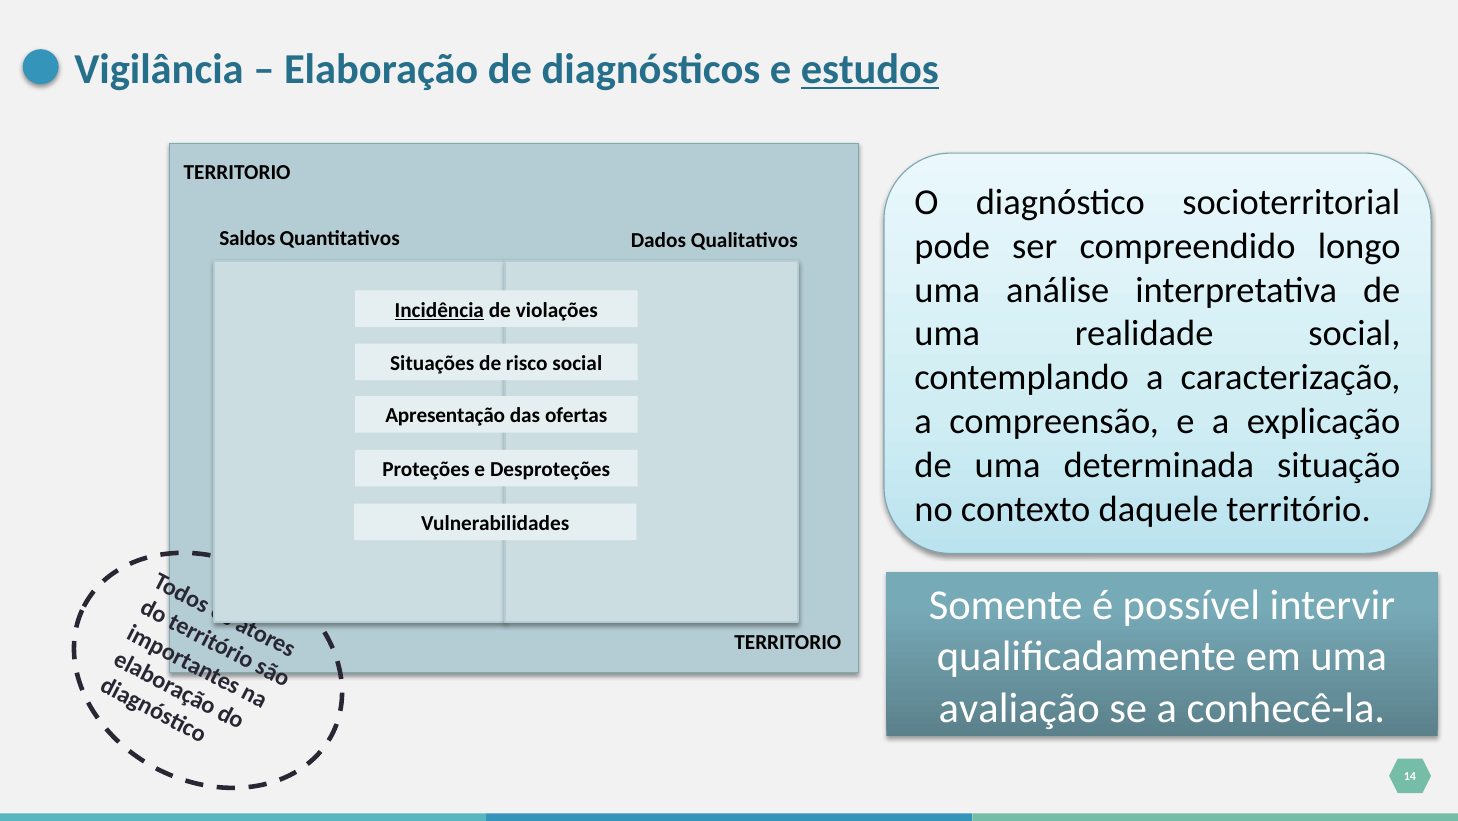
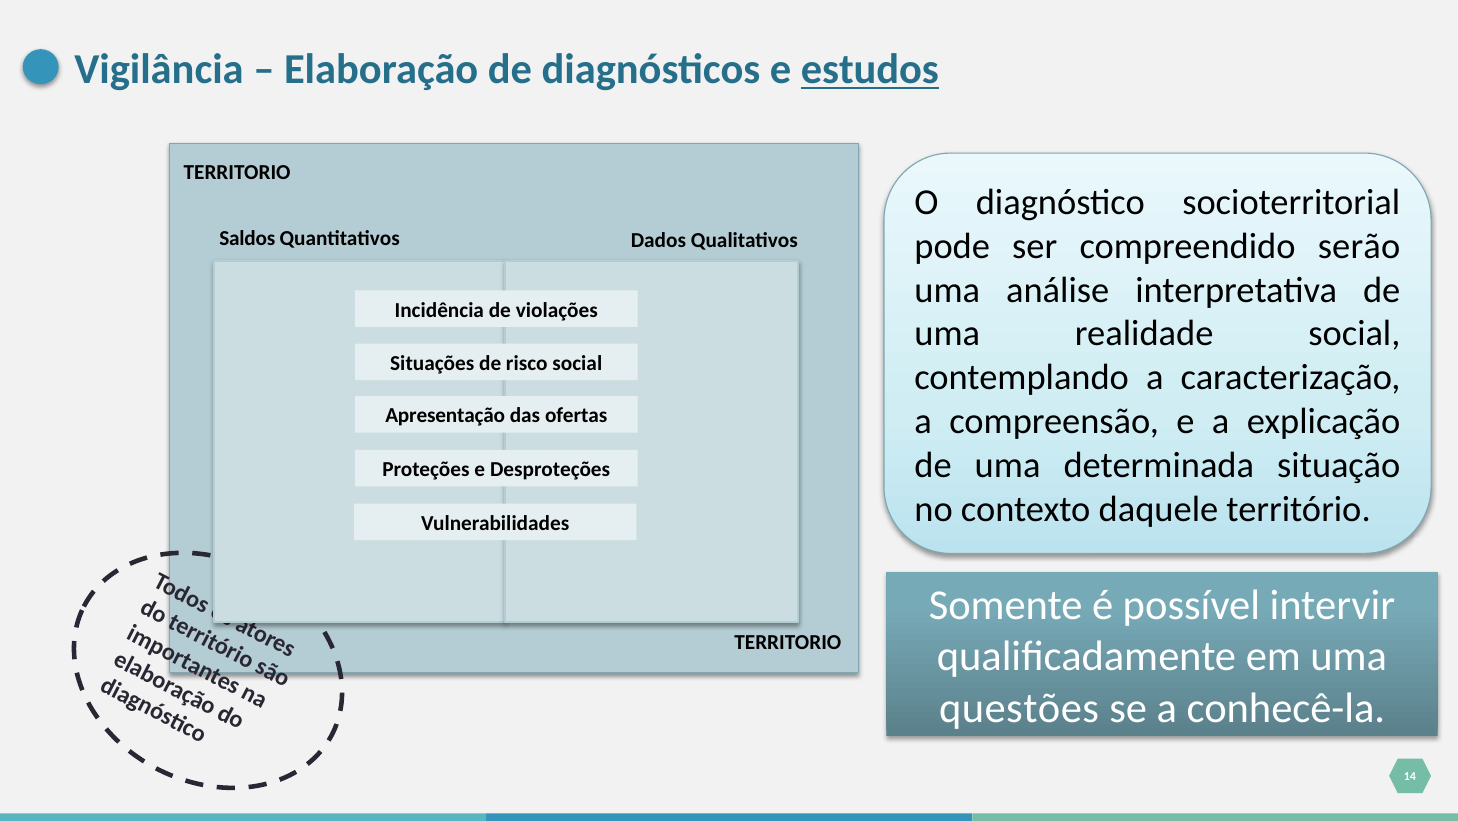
longo: longo -> serão (1359, 246)
Incidência underline: present -> none (439, 310)
avaliação: avaliação -> questões (1019, 707)
